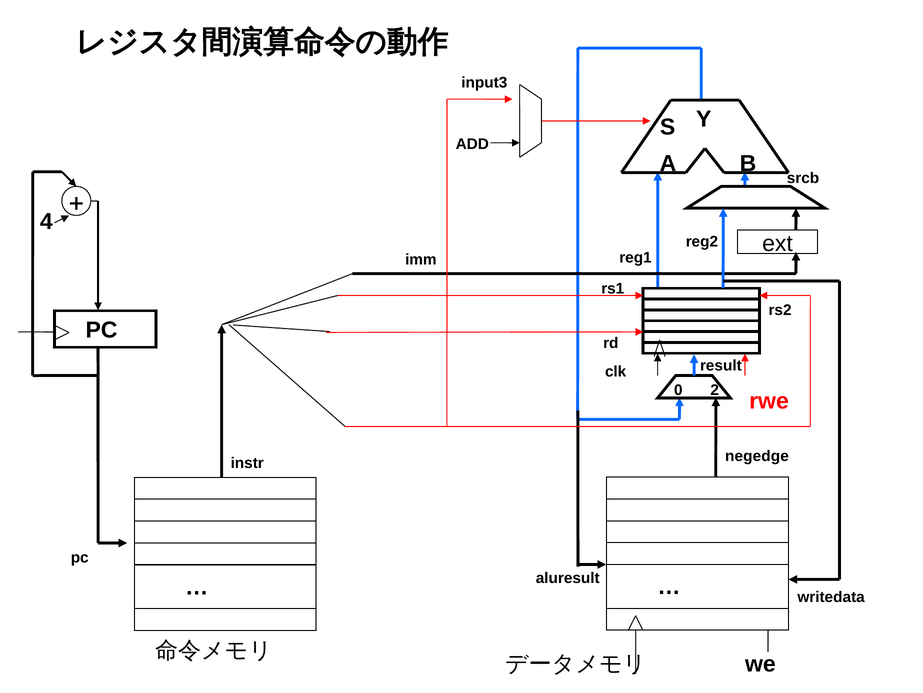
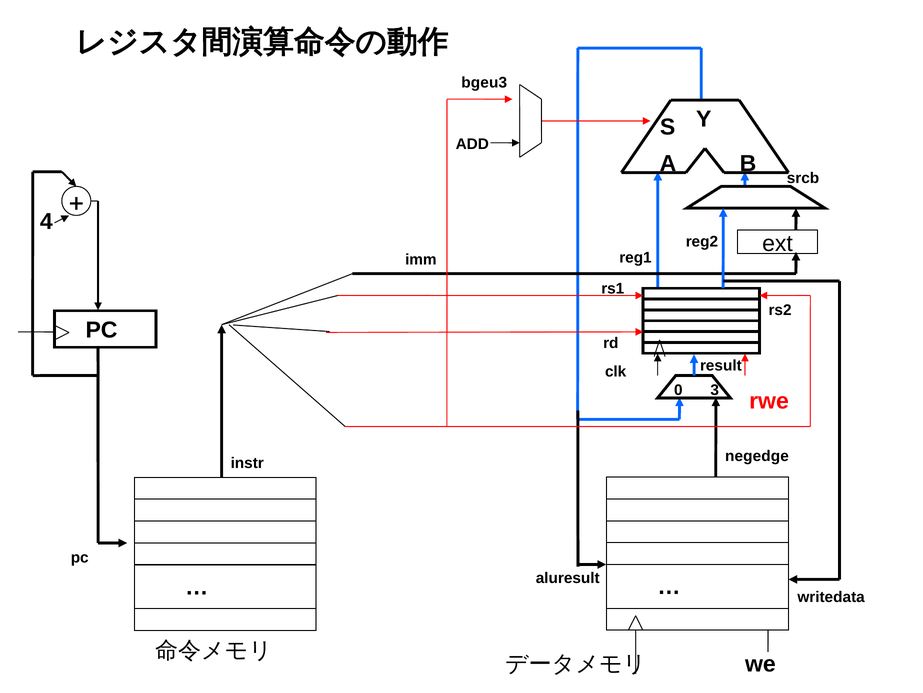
input3: input3 -> bgeu3 (484, 83)
2: 2 -> 3 (715, 390)
